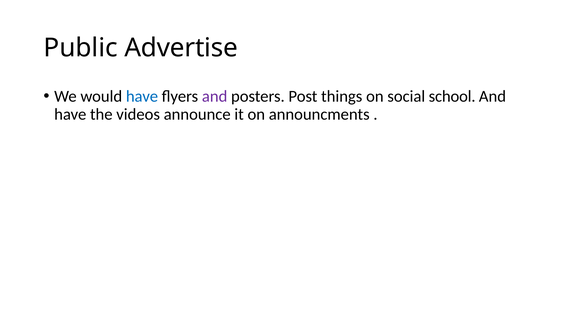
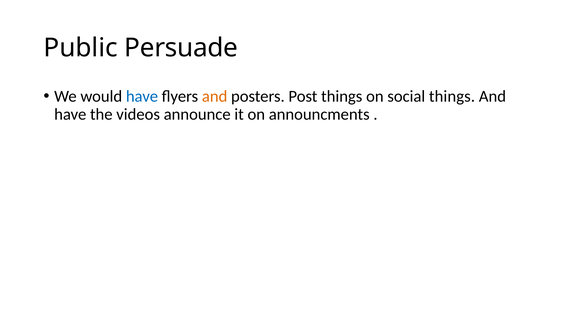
Advertise: Advertise -> Persuade (181, 48)
and colour: purple -> orange (215, 97)
social school: school -> things (452, 97)
